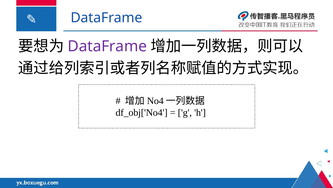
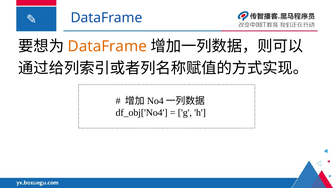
DataFrame colour: purple -> orange (107, 46)
